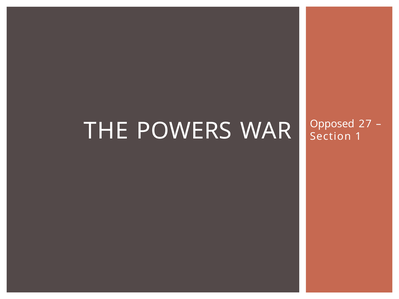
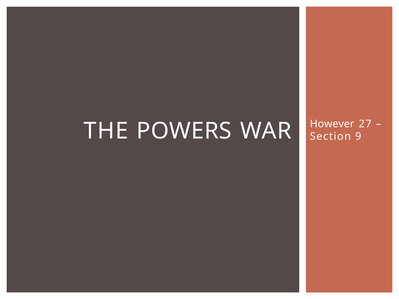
Opposed: Opposed -> However (332, 124)
1: 1 -> 9 (358, 137)
